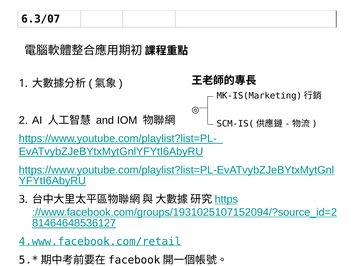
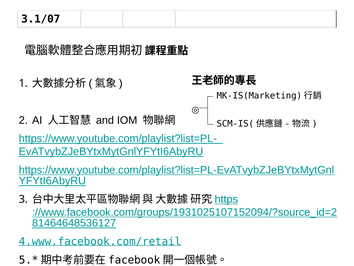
6.3/07: 6.3/07 -> 3.1/07 (41, 19)
